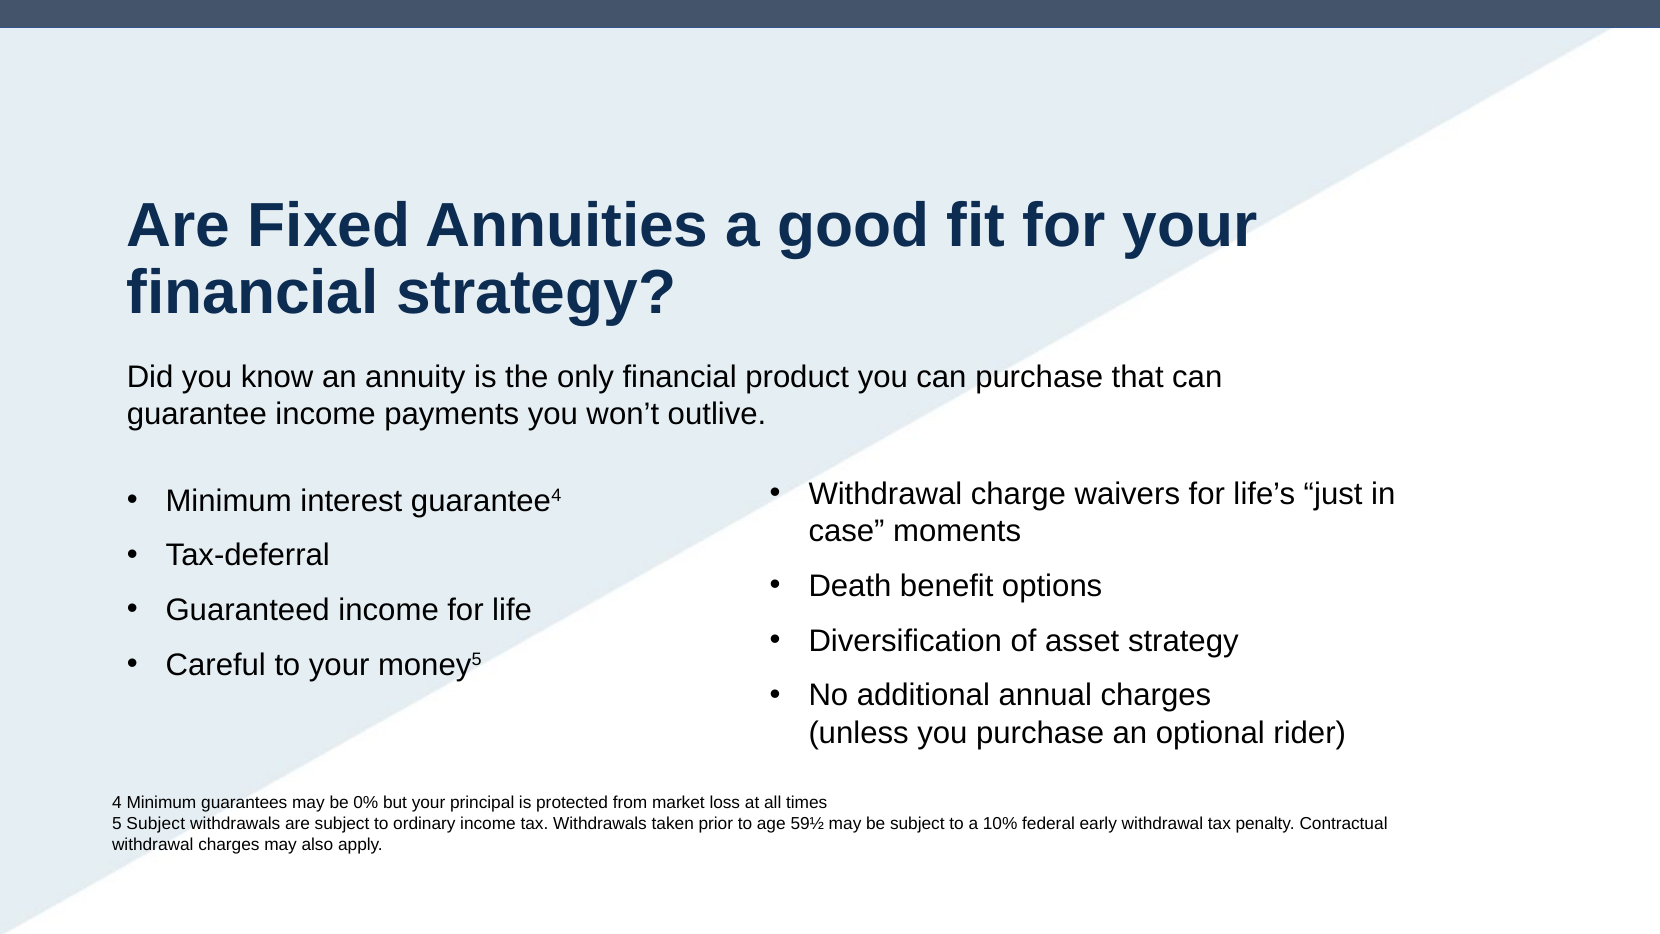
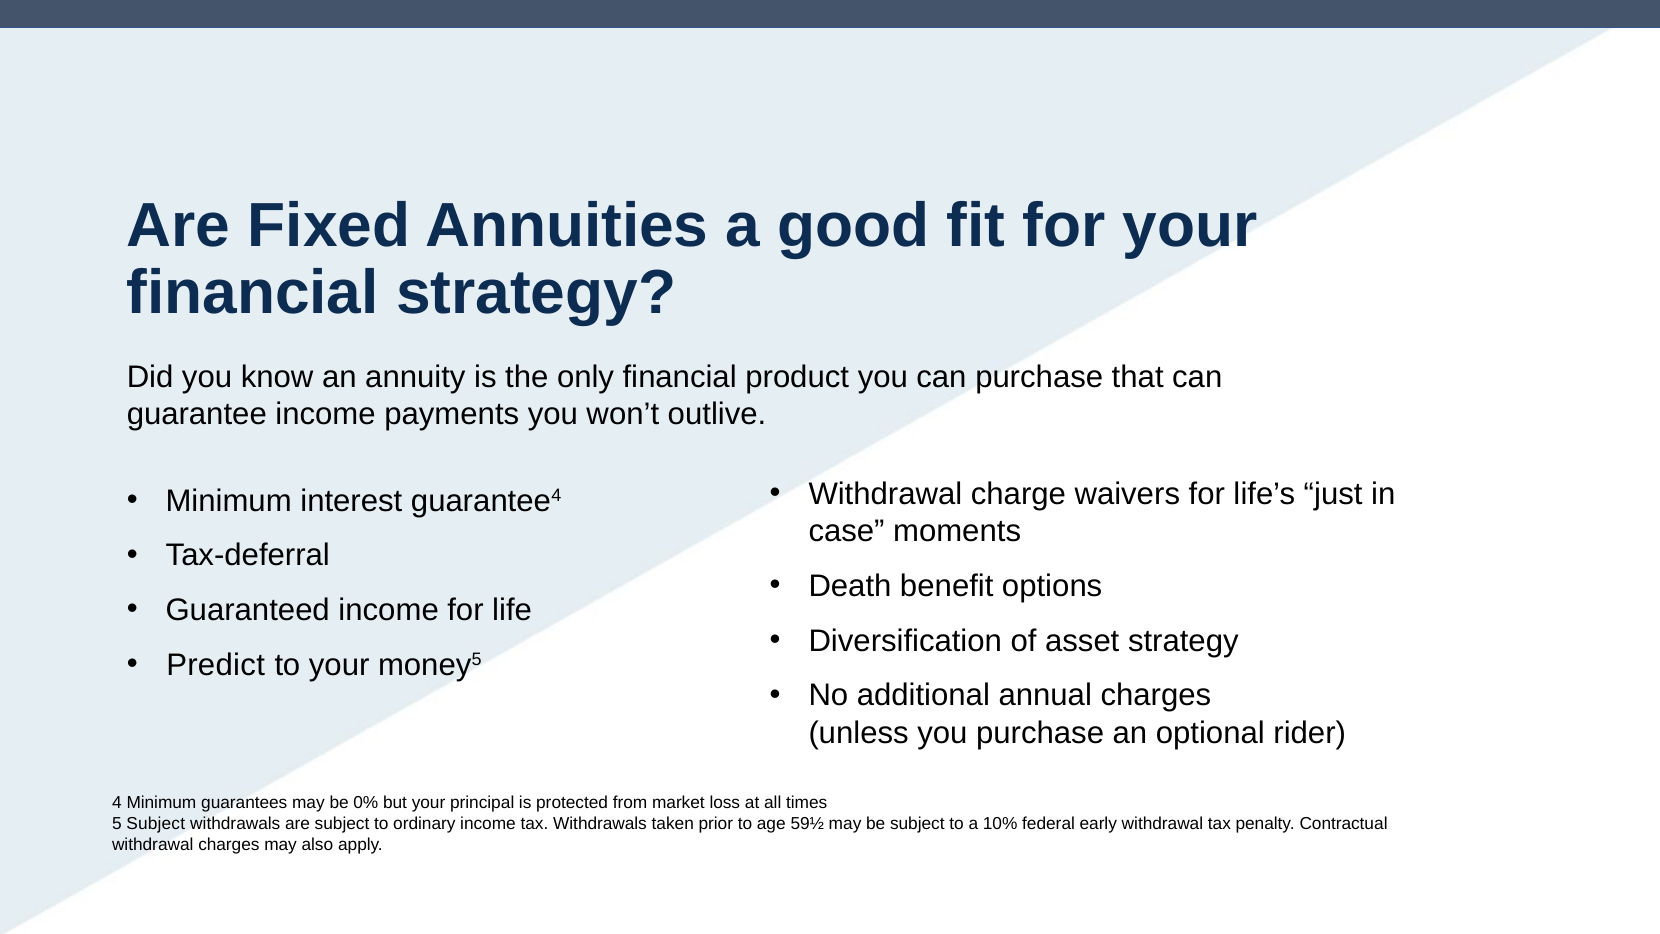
Careful: Careful -> Predict (216, 665)
